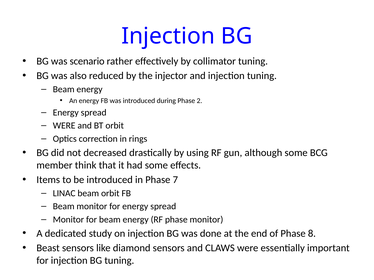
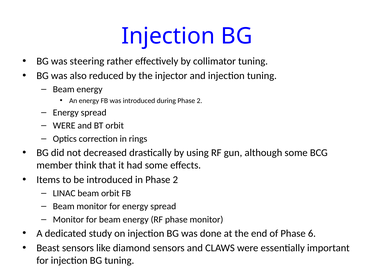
scenario: scenario -> steering (87, 61)
in Phase 7: 7 -> 2 (175, 180)
8: 8 -> 6 (312, 234)
